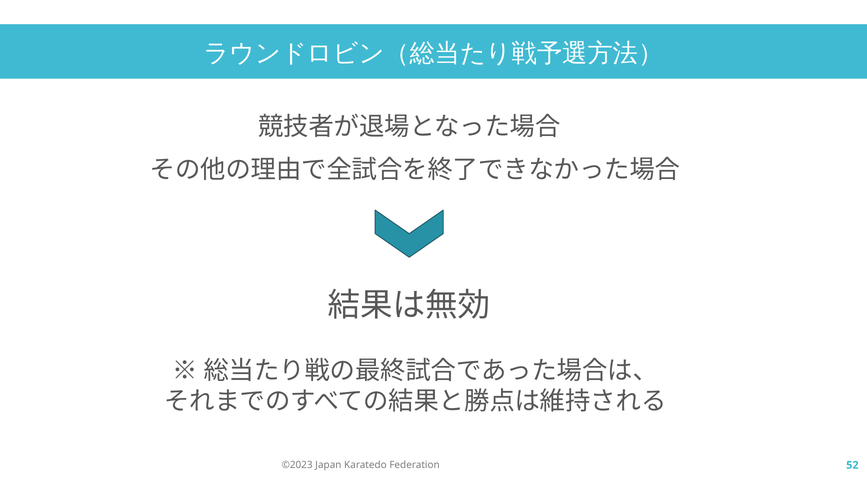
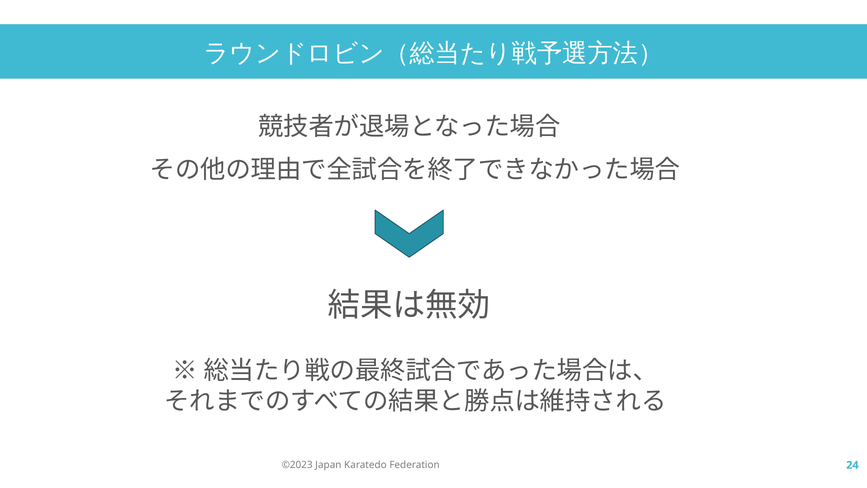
52: 52 -> 24 (852, 465)
